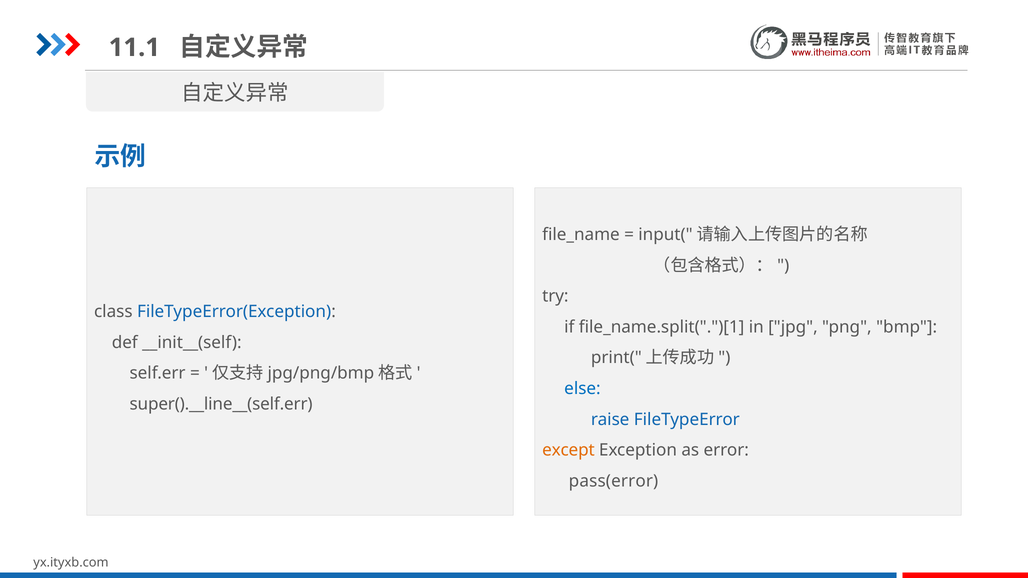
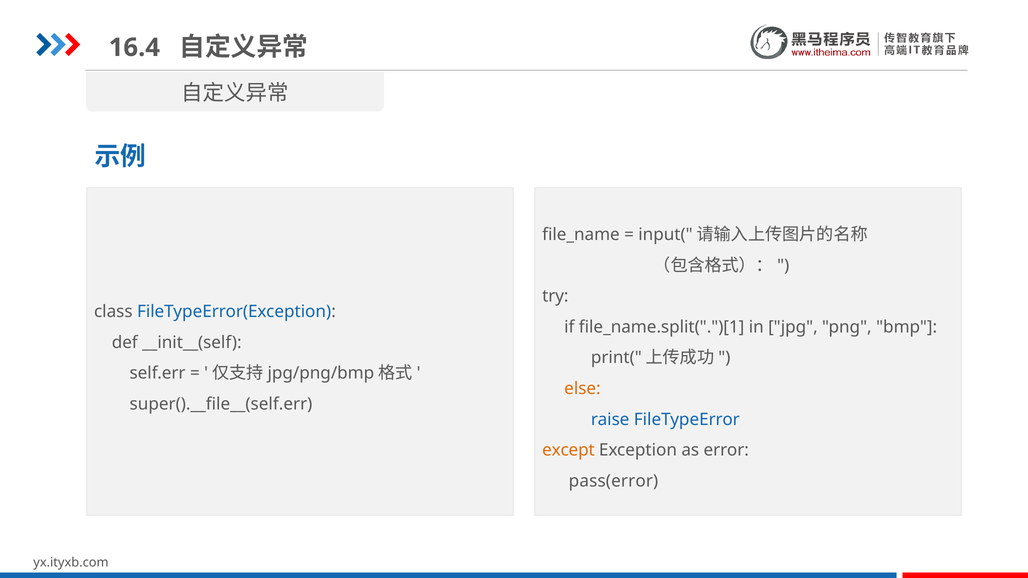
11.1: 11.1 -> 16.4 (134, 48)
else colour: blue -> orange (582, 389)
super().__line__(self.err: super().__line__(self.err -> super().__file__(self.err (221, 404)
